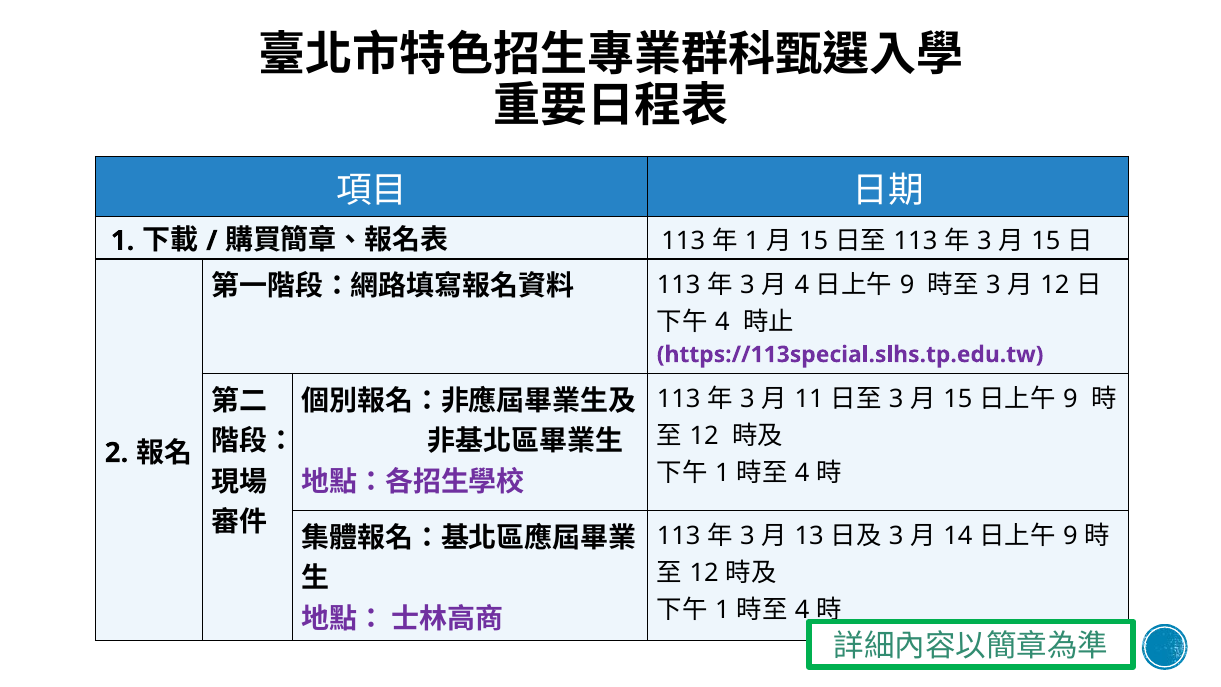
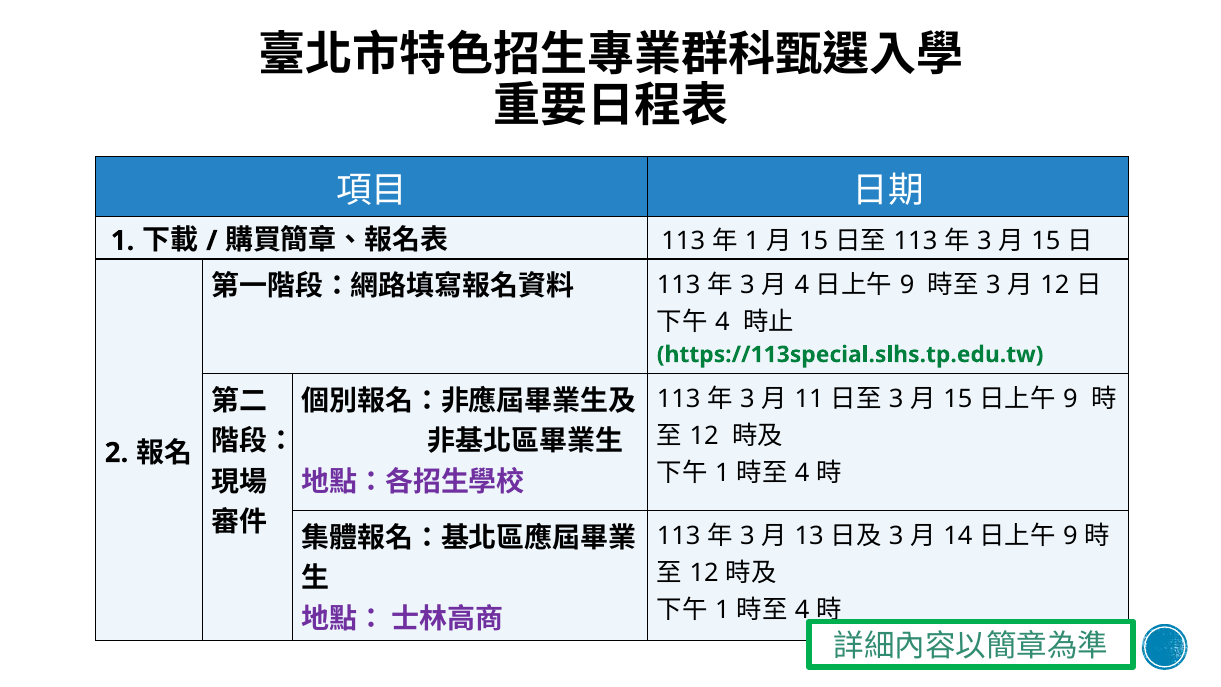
https://113special.slhs.tp.edu.tw colour: purple -> green (850, 354)
